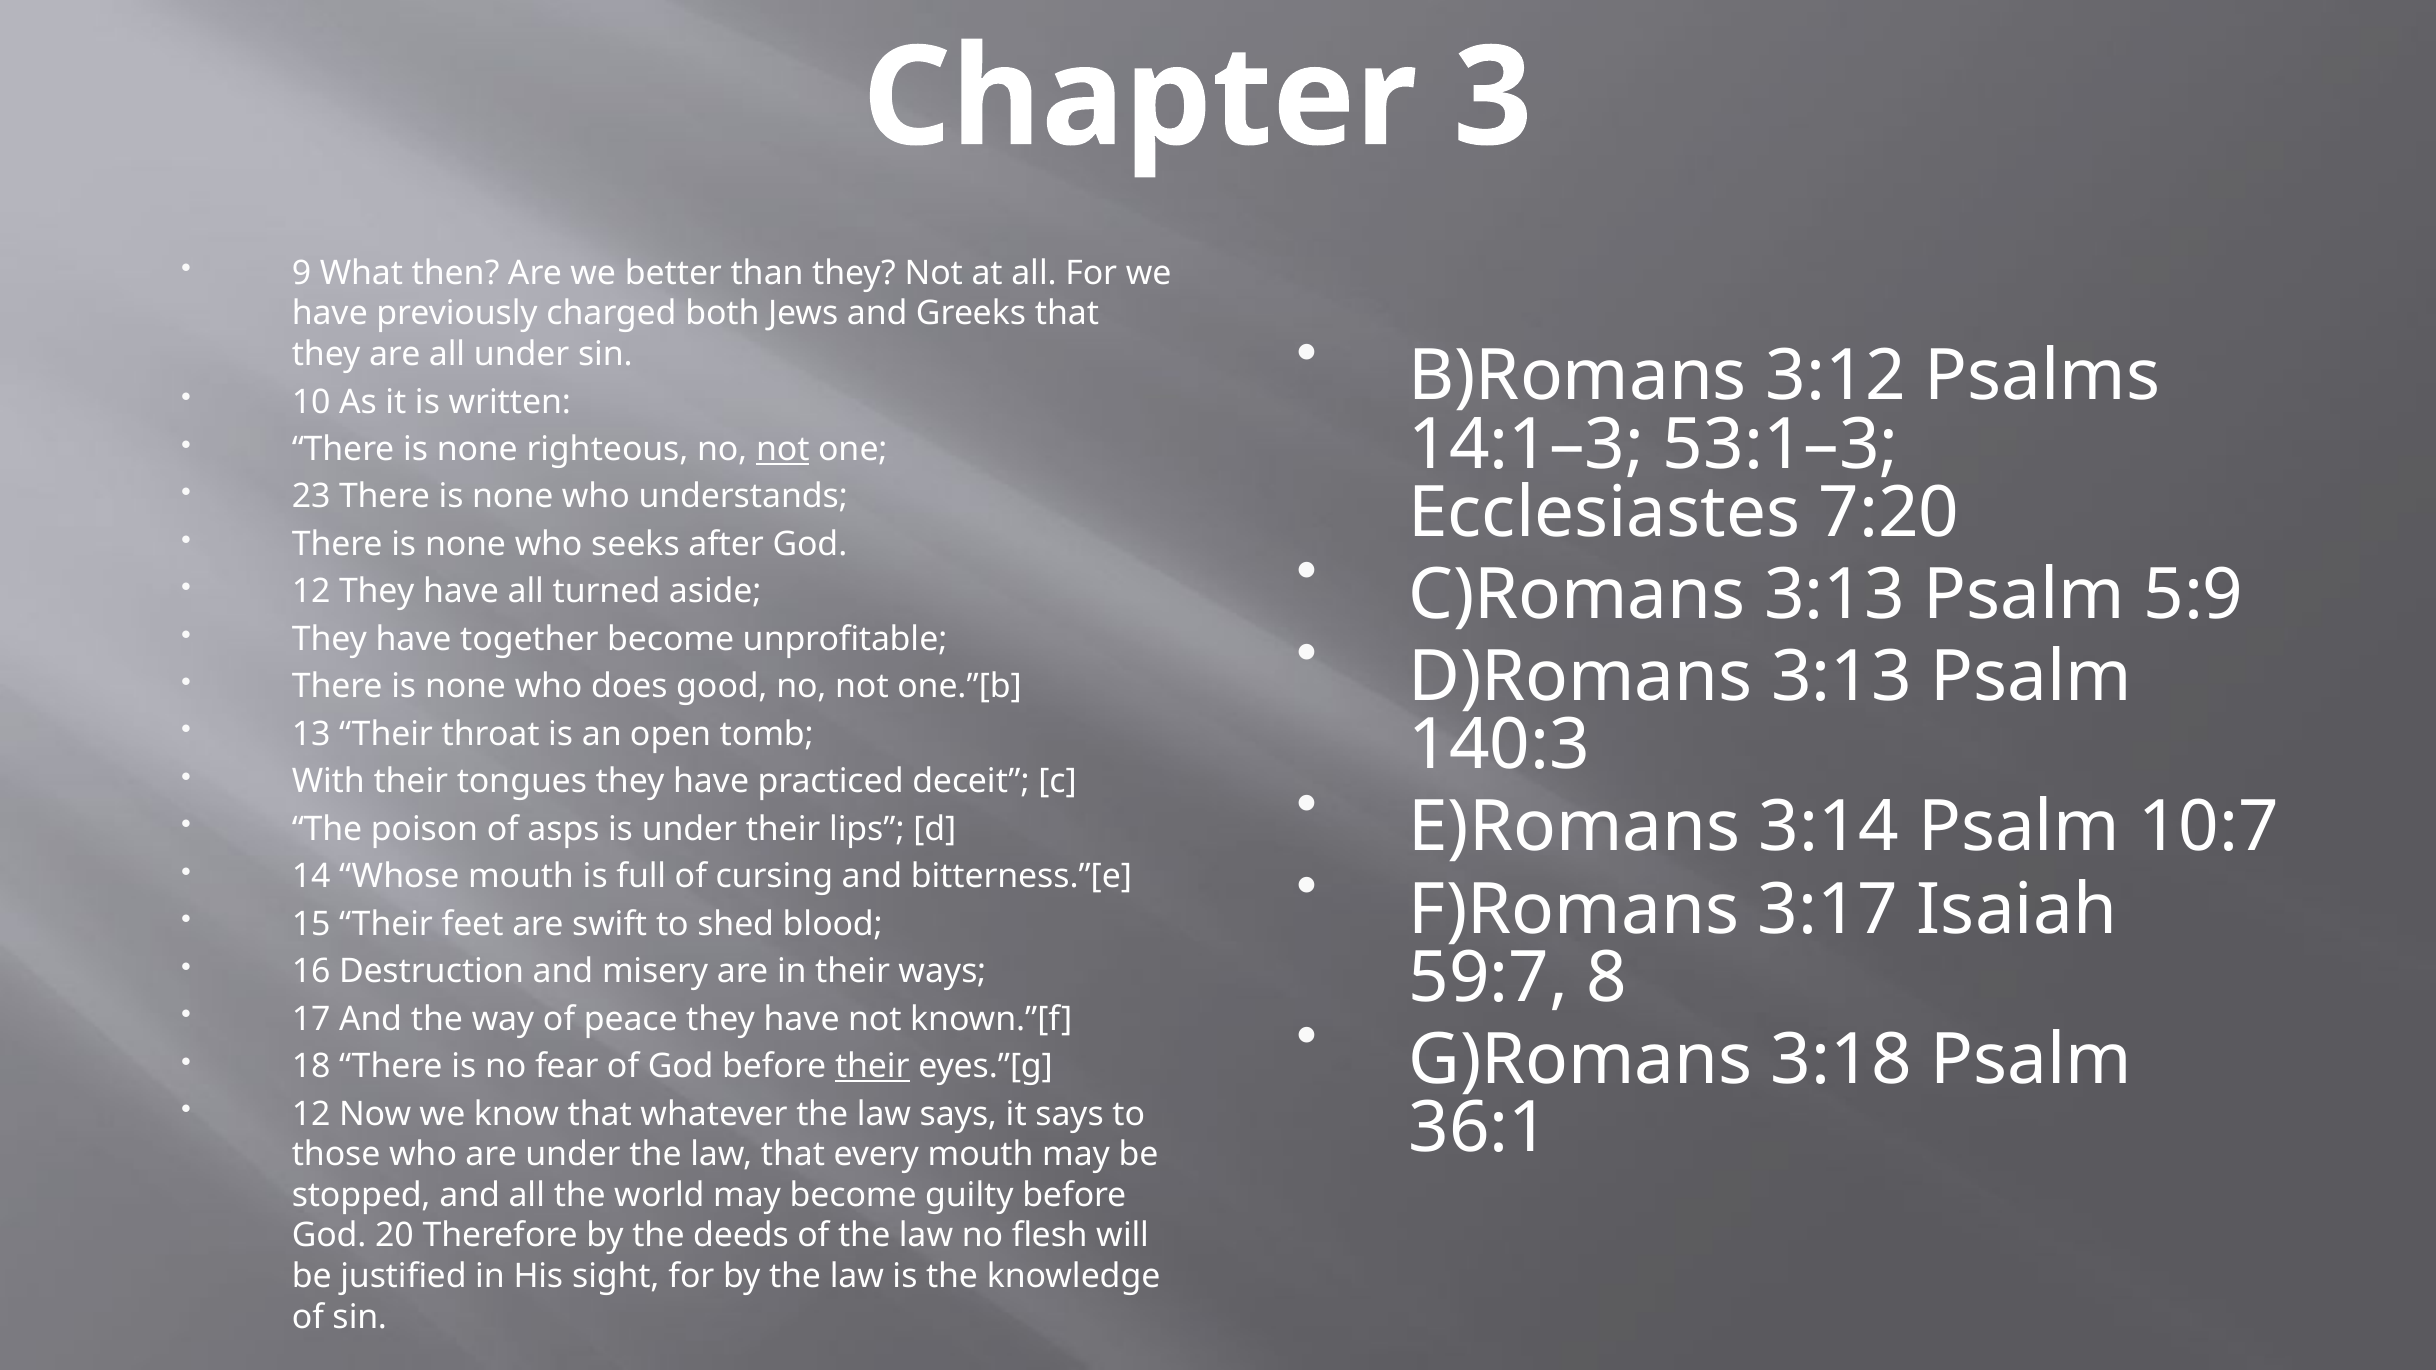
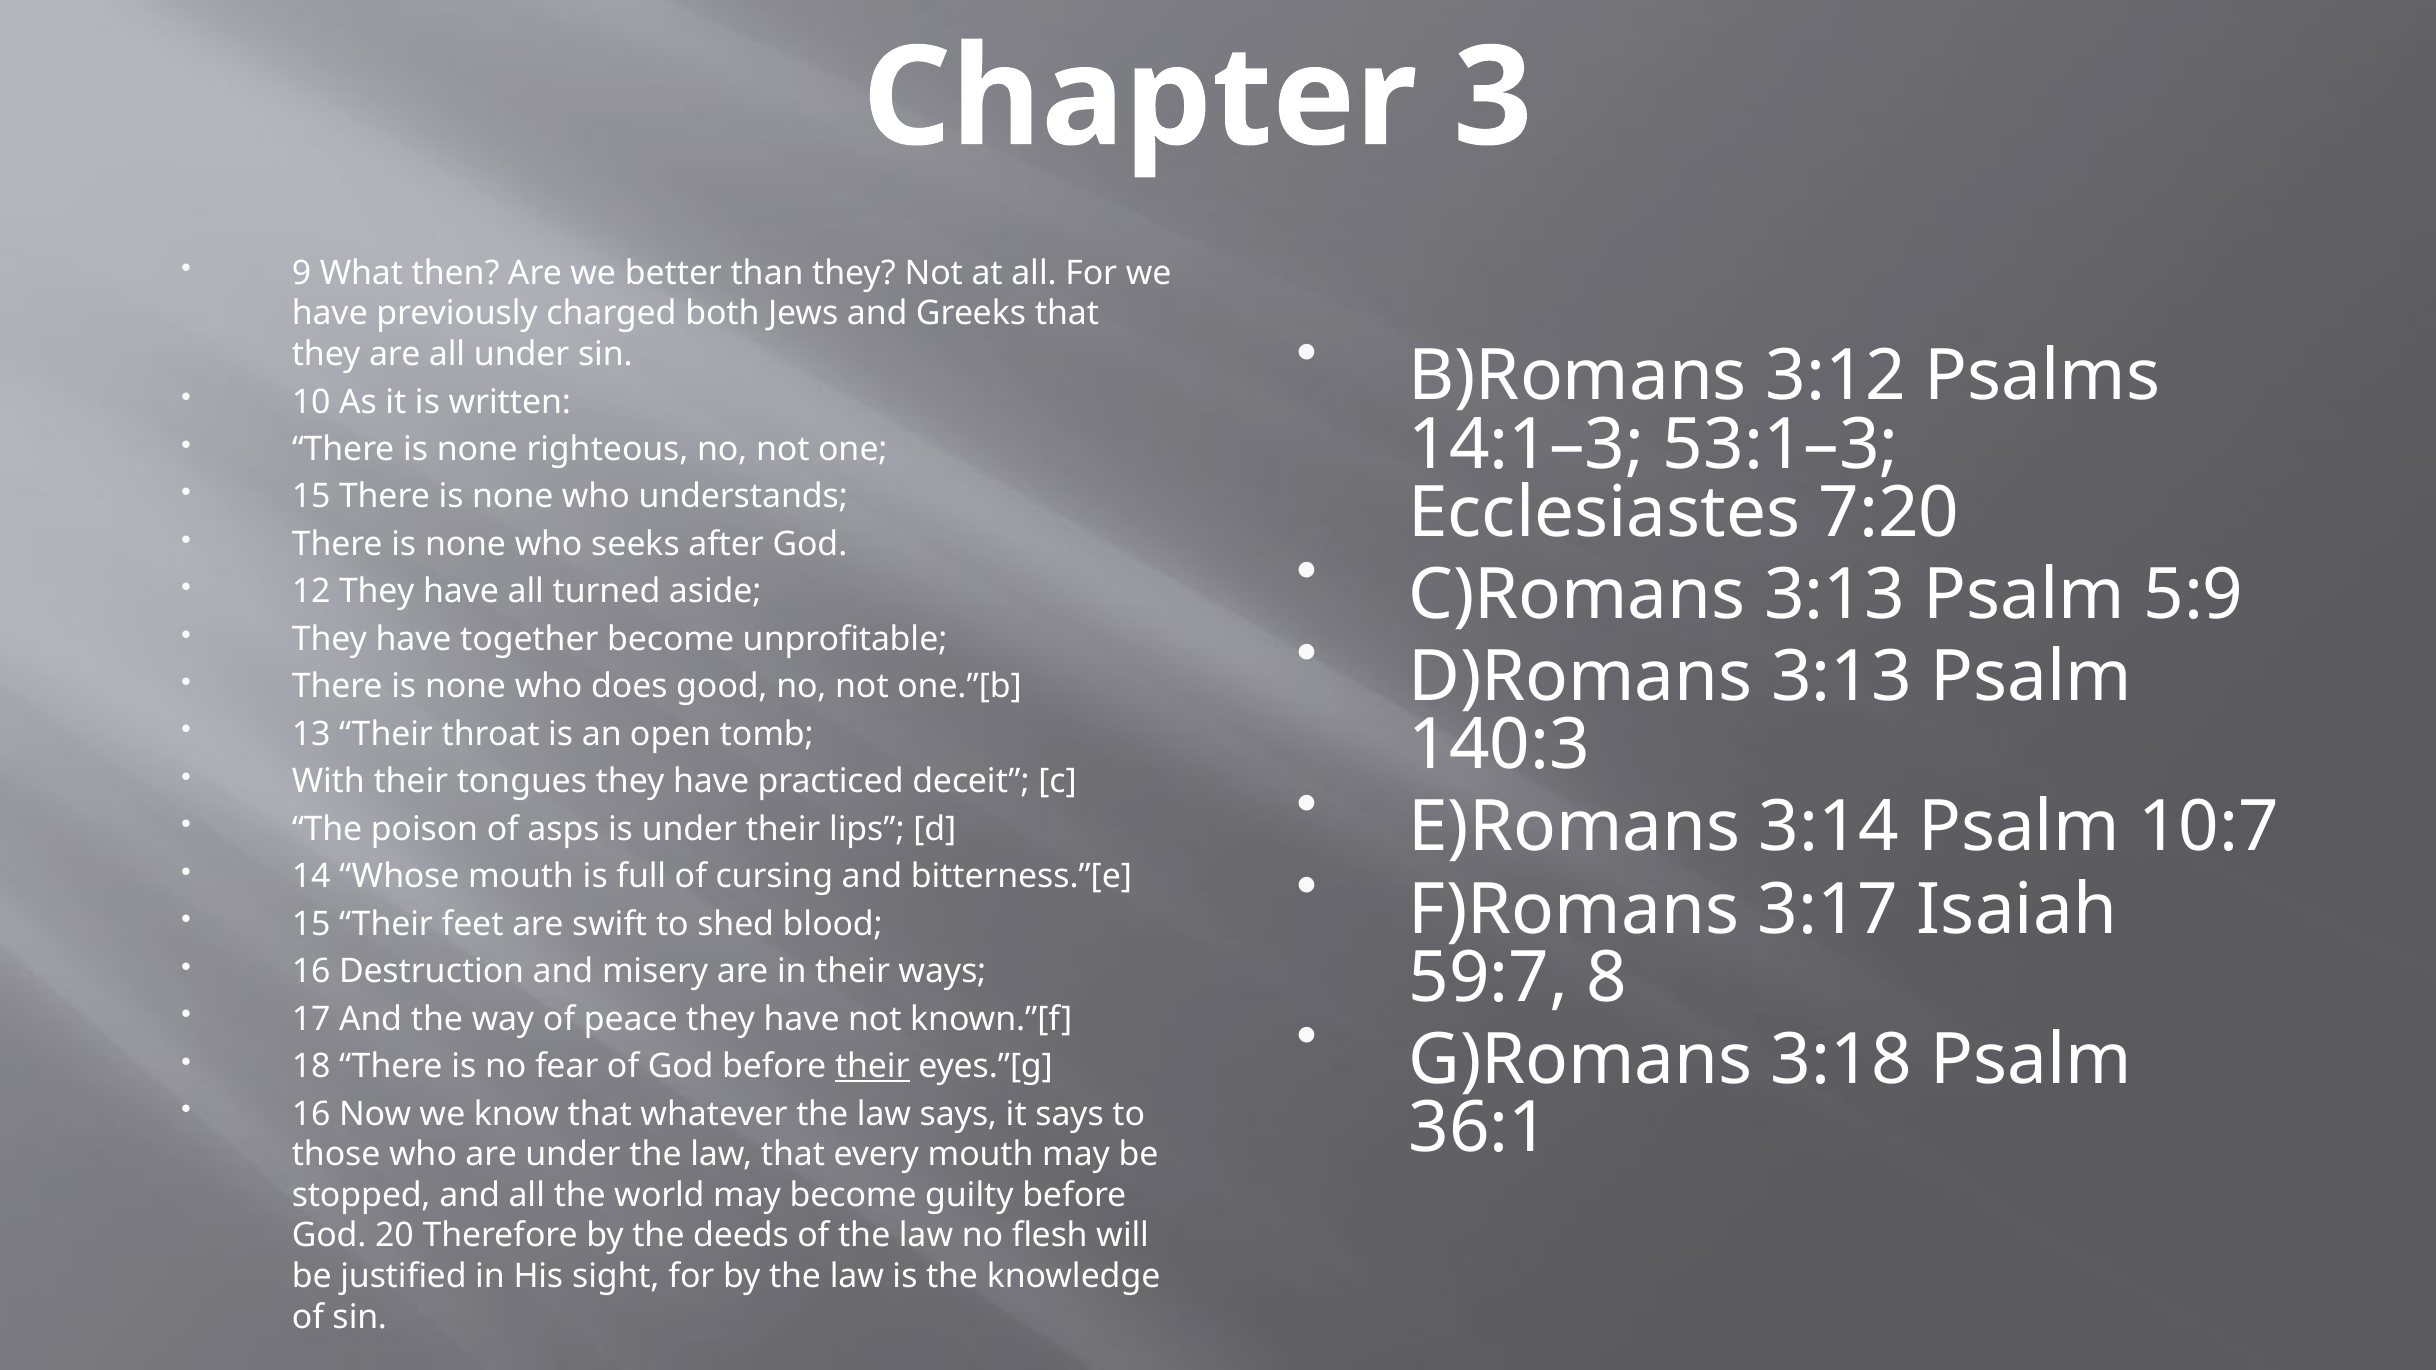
not underline: present -> none (783, 449)
23: 23 -> 15 (311, 497)
12: 12 -> 16 (311, 1114)
